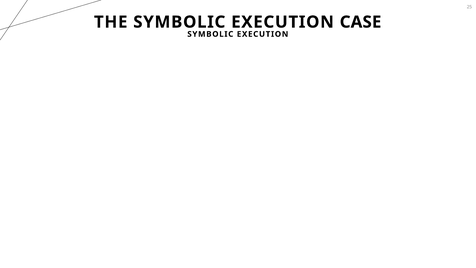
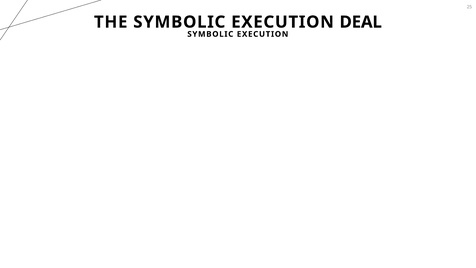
CASE: CASE -> DEAL (361, 22)
